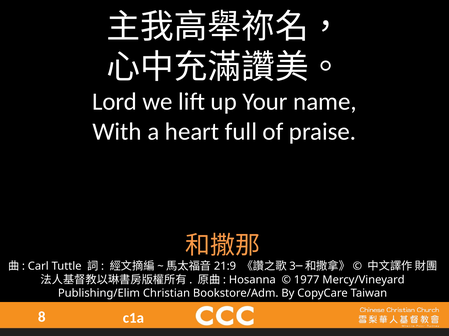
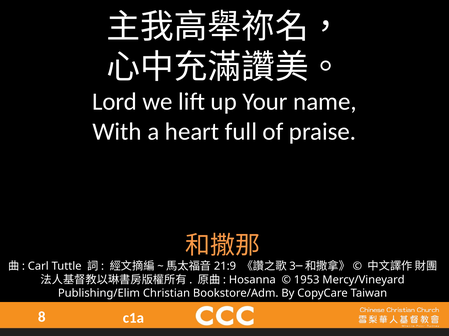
1977: 1977 -> 1953 (307, 280)
